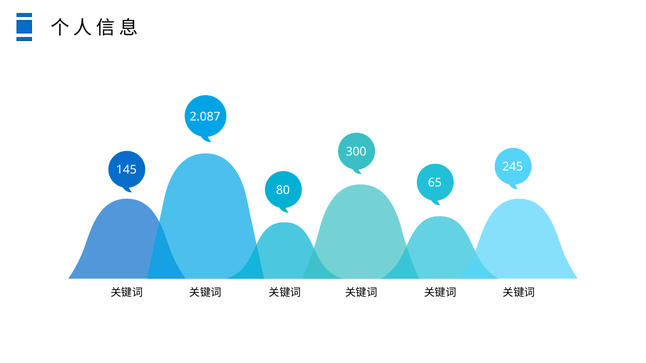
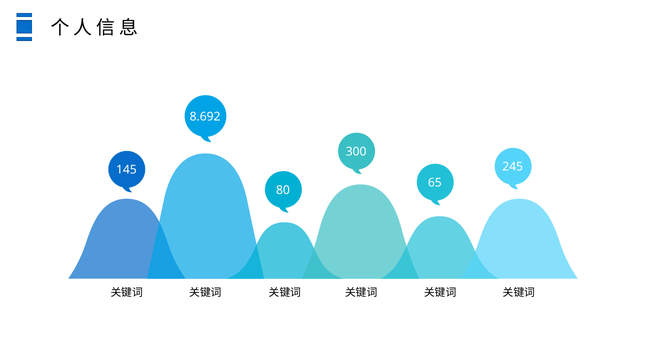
2.087: 2.087 -> 8.692 (205, 117)
